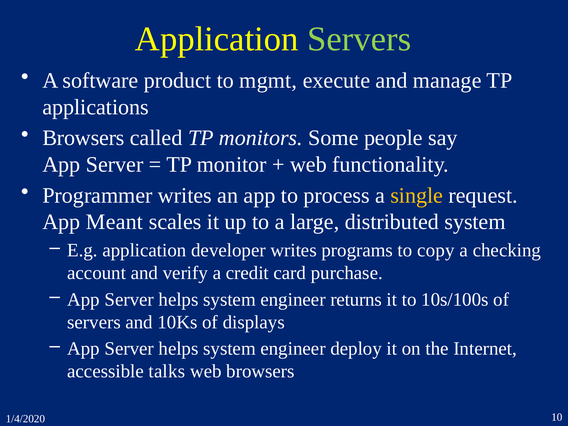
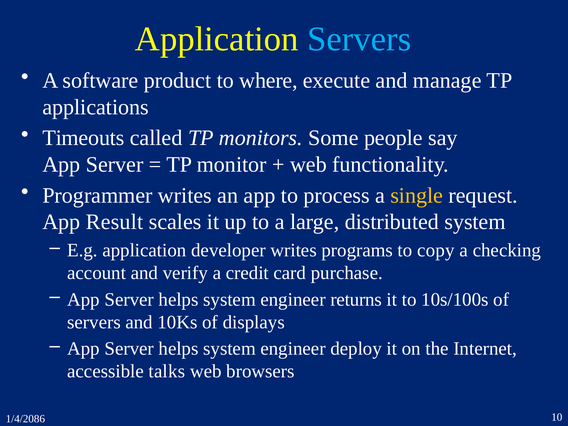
Servers colour: light green -> light blue (359, 39)
mgmt: mgmt -> where (268, 81)
Browsers: Browsers -> Timeouts (83, 138)
Meant: Meant -> Result (114, 222)
1/4/2020: 1/4/2020 -> 1/4/2086 (25, 419)
